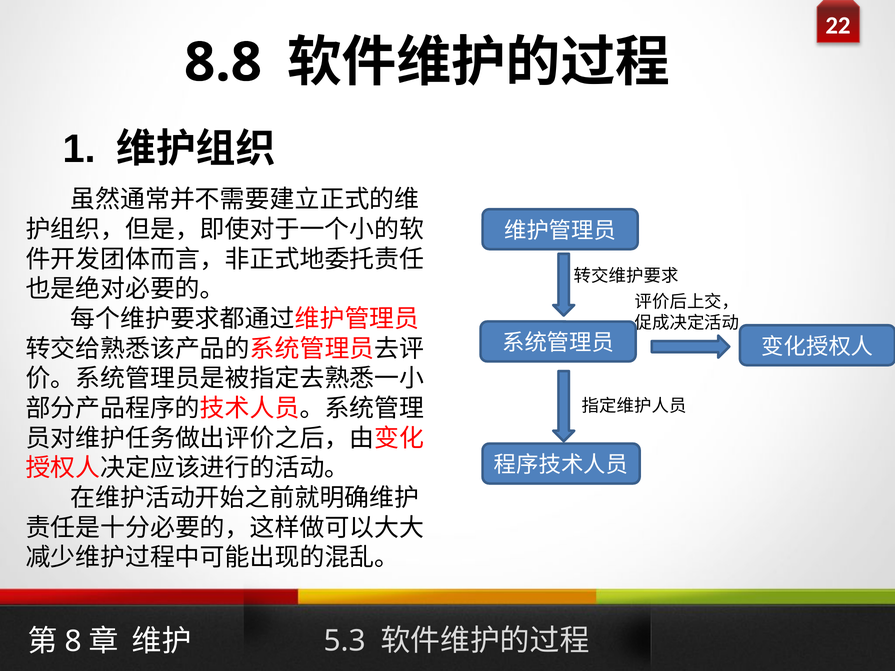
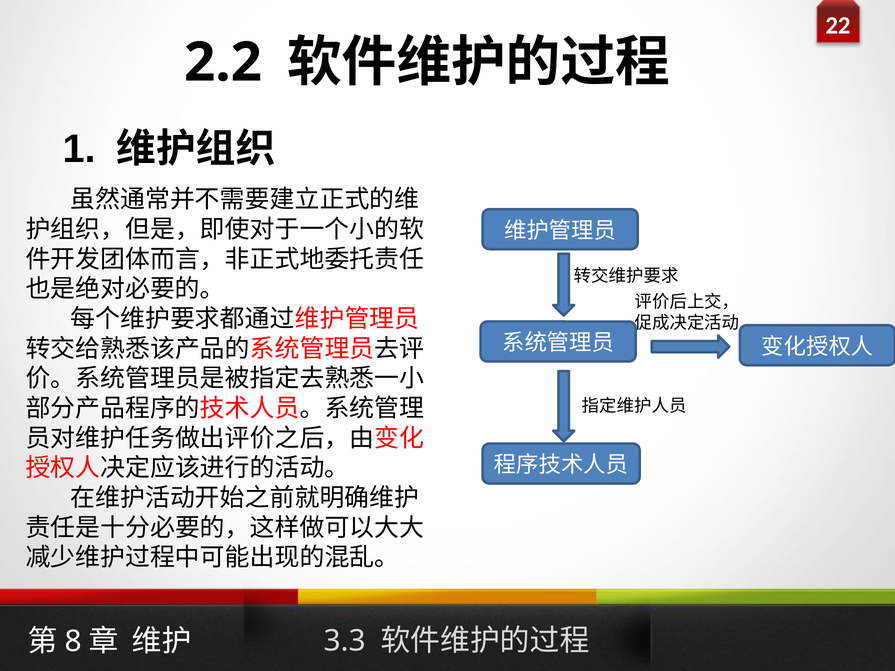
8.8: 8.8 -> 2.2 (223, 63)
5.3: 5.3 -> 3.3 (345, 641)
